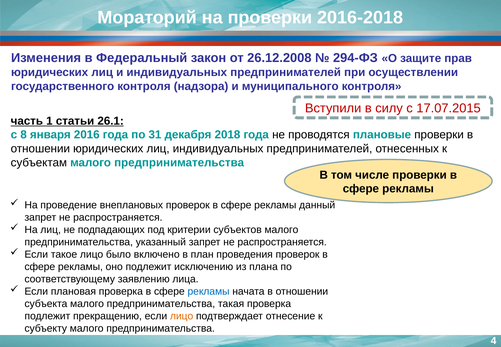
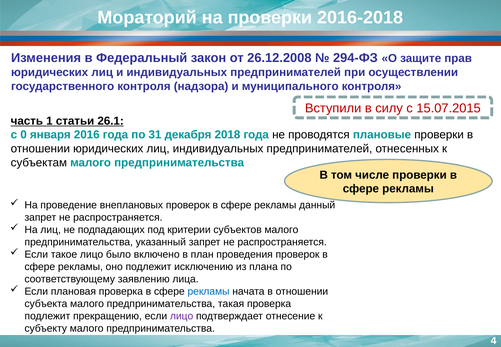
17.07.2015: 17.07.2015 -> 15.07.2015 (449, 108)
8: 8 -> 0 (24, 135)
лицо colour: orange -> purple (182, 316)
